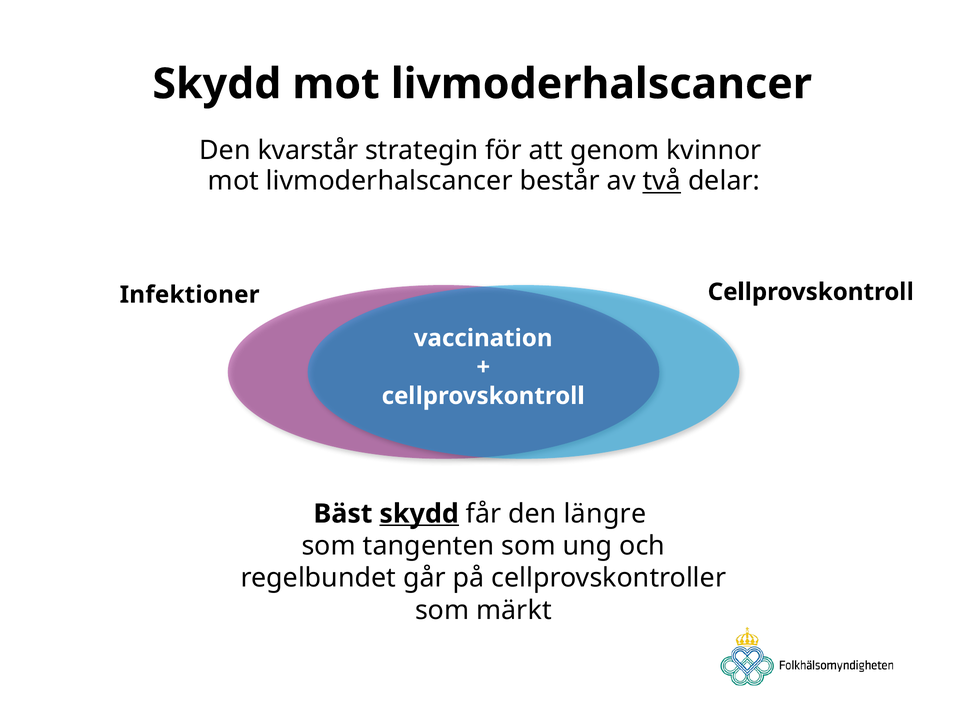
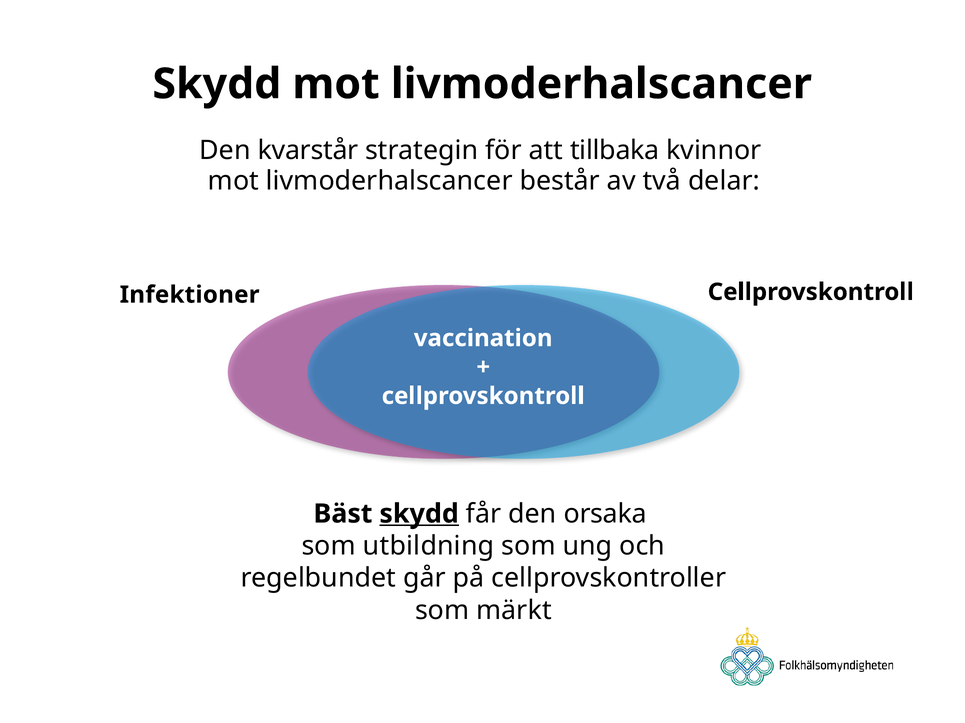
genom: genom -> tillbaka (615, 150)
två underline: present -> none (662, 181)
längre: längre -> orsaka (605, 514)
tangenten: tangenten -> utbildning (429, 546)
